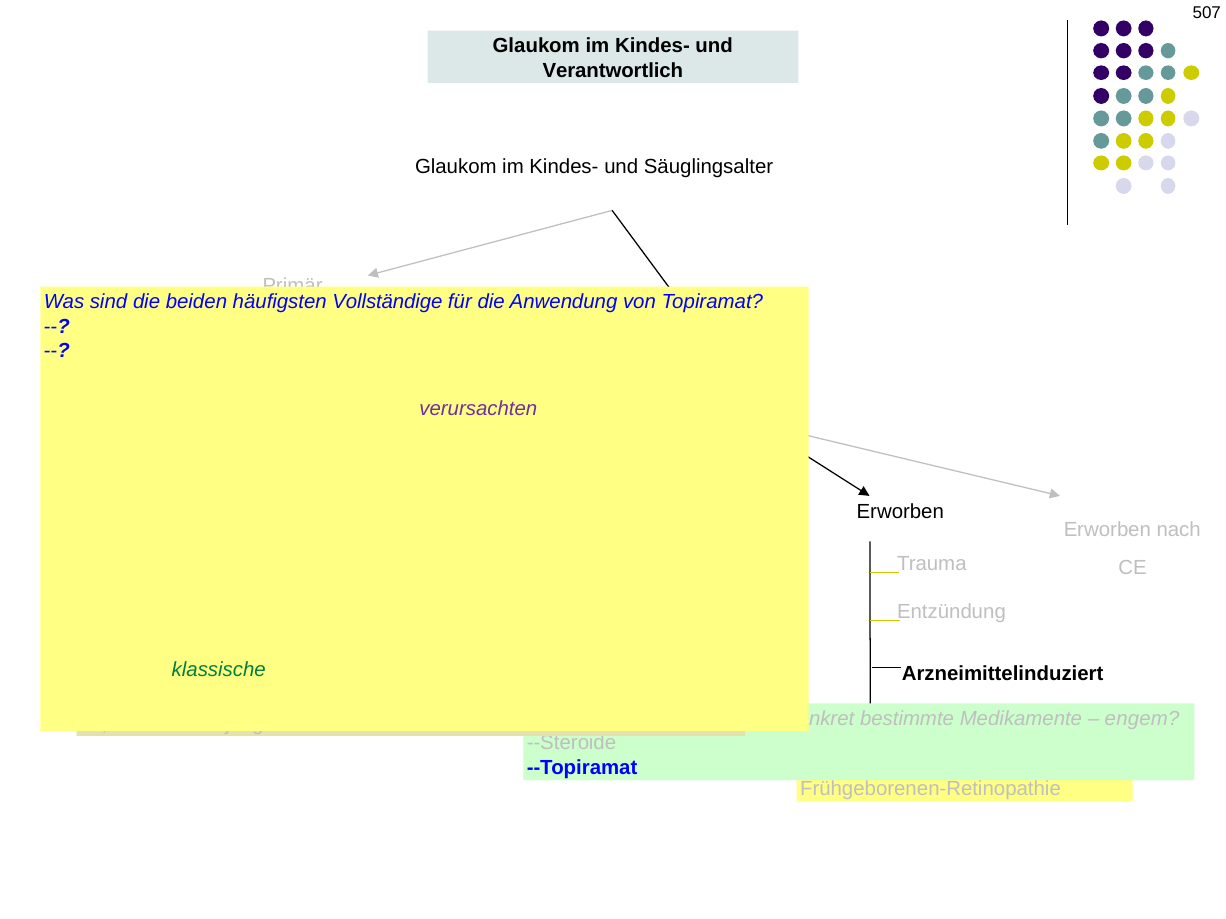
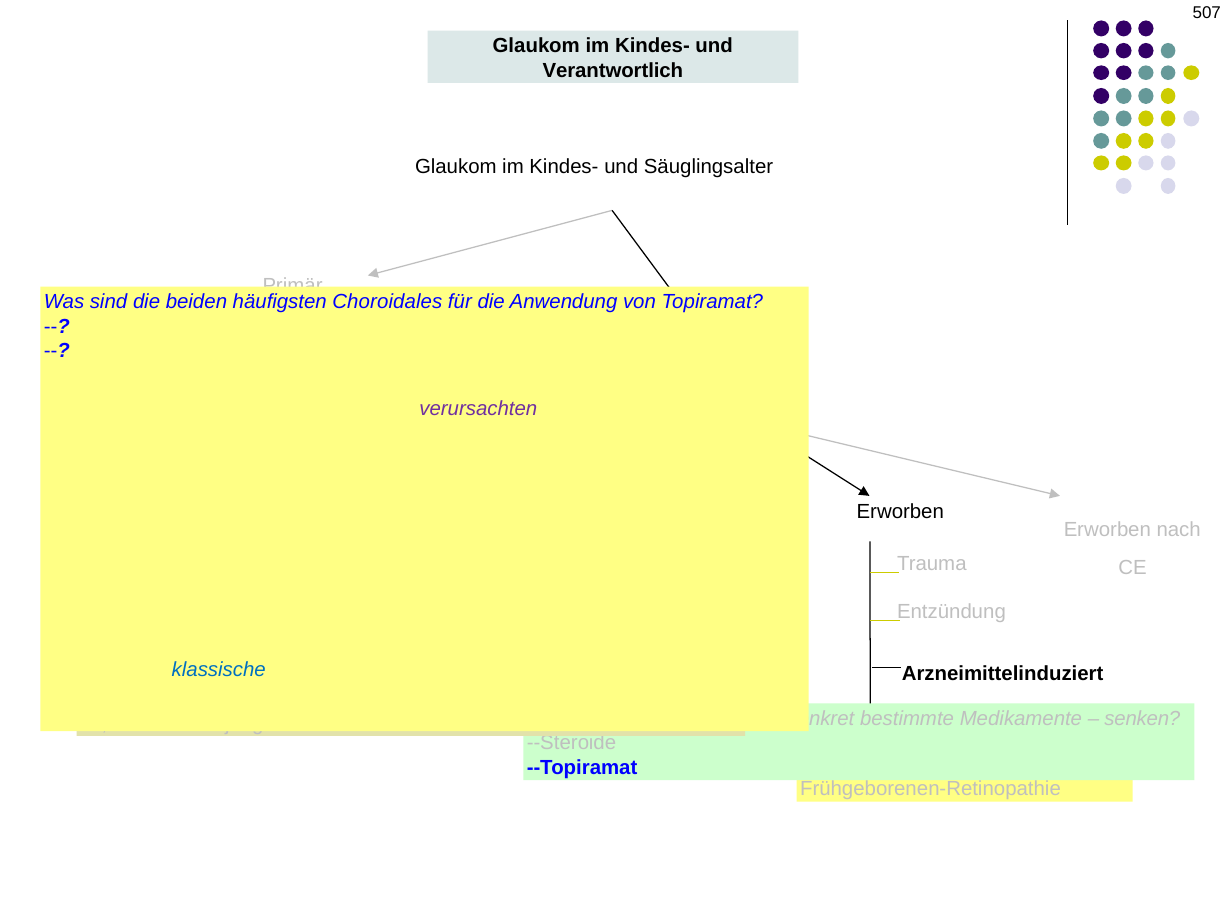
Vollständige: Vollständige -> Choroidales (387, 302)
klassische colour: green -> blue (219, 670)
engem: engem -> senken (1142, 719)
